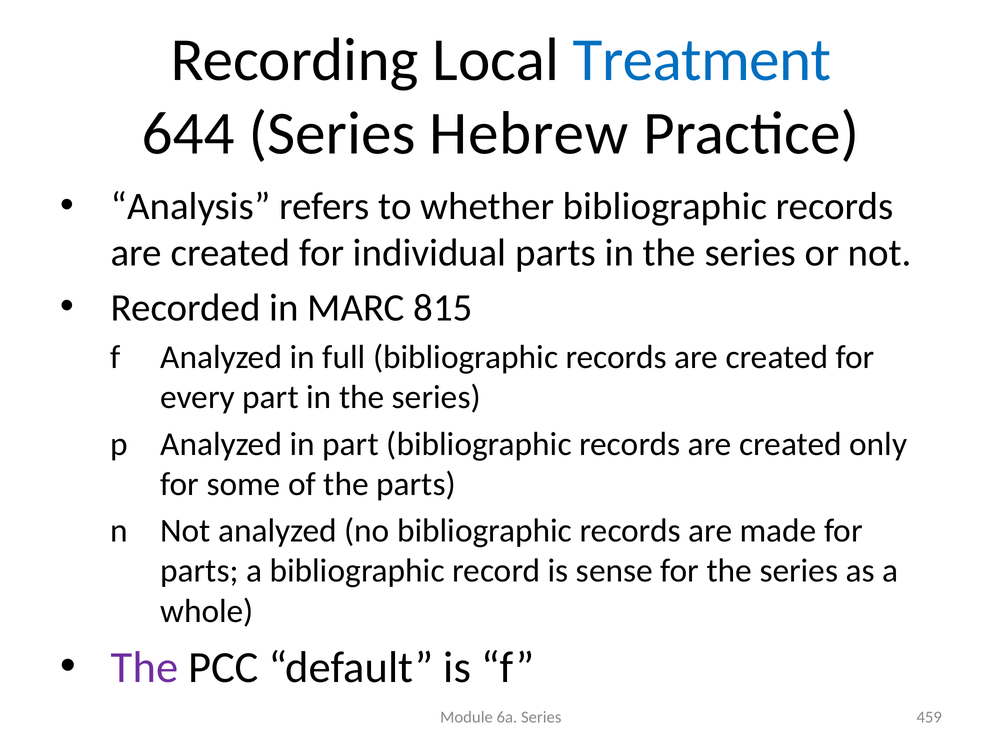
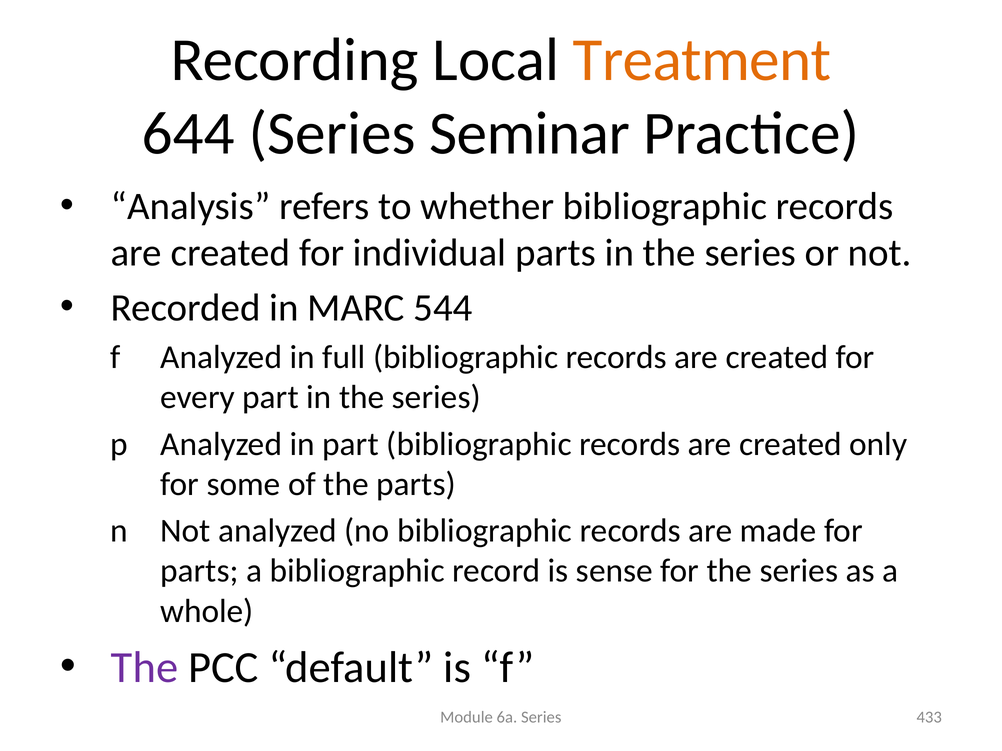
Treatment colour: blue -> orange (702, 60)
Hebrew: Hebrew -> Seminar (530, 134)
815: 815 -> 544 (443, 308)
459: 459 -> 433 (929, 718)
